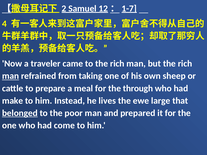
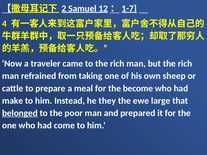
man underline: present -> none (11, 76)
through: through -> become (138, 88)
lives: lives -> they (107, 101)
